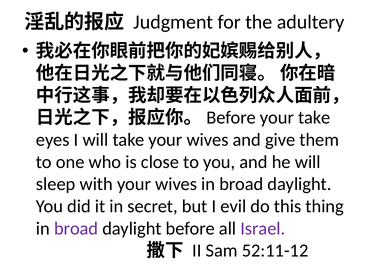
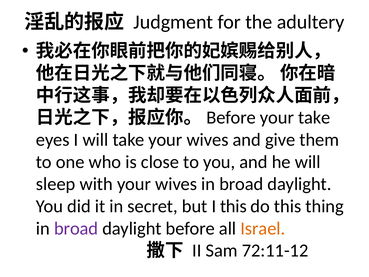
I evil: evil -> this (233, 206)
Israel colour: purple -> orange (263, 228)
52:11-12: 52:11-12 -> 72:11-12 (275, 250)
